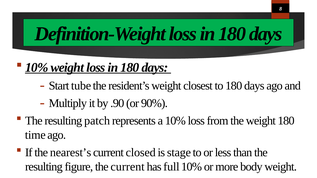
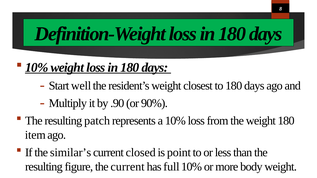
tube: tube -> well (81, 86)
time: time -> item (35, 135)
nearest’s: nearest’s -> similar’s (71, 153)
stage: stage -> point (179, 153)
